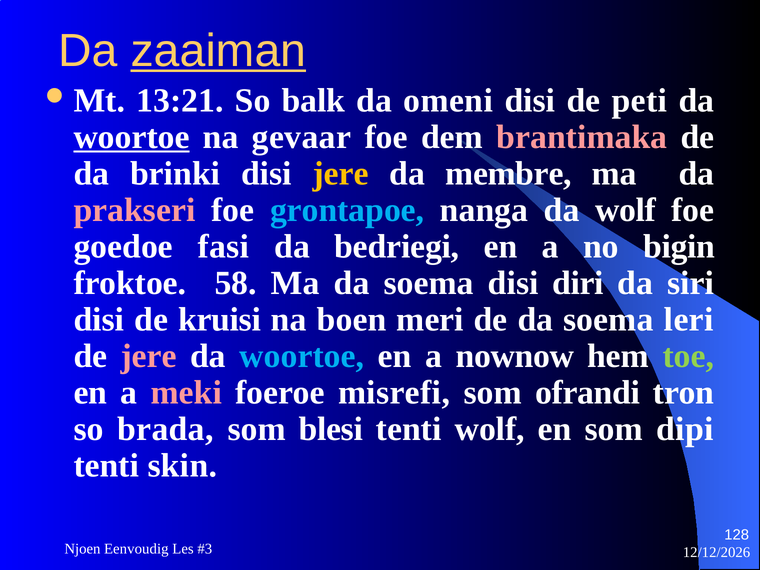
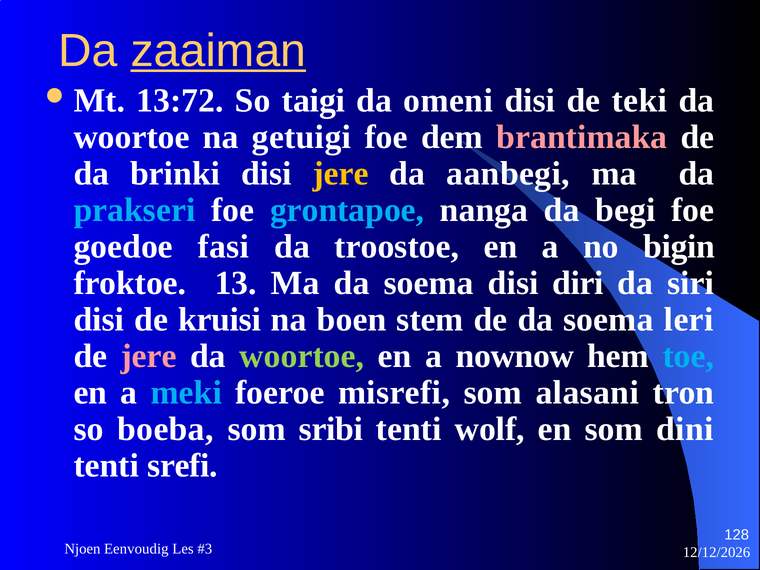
13:21: 13:21 -> 13:72 (180, 100)
balk: balk -> taigi (314, 100)
peti: peti -> teki (639, 100)
woortoe underline: present -> none (132, 137)
gevaar: gevaar -> getuigi (302, 137)
membre: membre -> aanbegi (508, 173)
prakseri colour: pink -> light blue (134, 210)
da wolf: wolf -> begi (625, 210)
bedriegi: bedriegi -> troostoe (397, 246)
58: 58 -> 13 (236, 283)
meri: meri -> stem (430, 319)
woortoe colour: light blue -> light green (302, 356)
toe colour: light green -> light blue (688, 356)
meki colour: pink -> light blue (186, 392)
ofrandi: ofrandi -> alasani (587, 392)
brada: brada -> boeba (165, 429)
blesi: blesi -> sribi (331, 429)
dipi: dipi -> dini (685, 429)
skin: skin -> srefi (183, 465)
